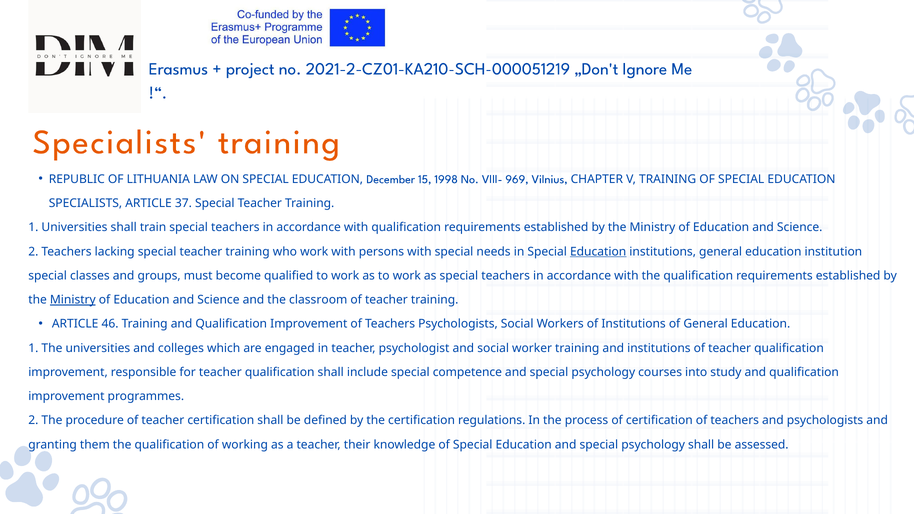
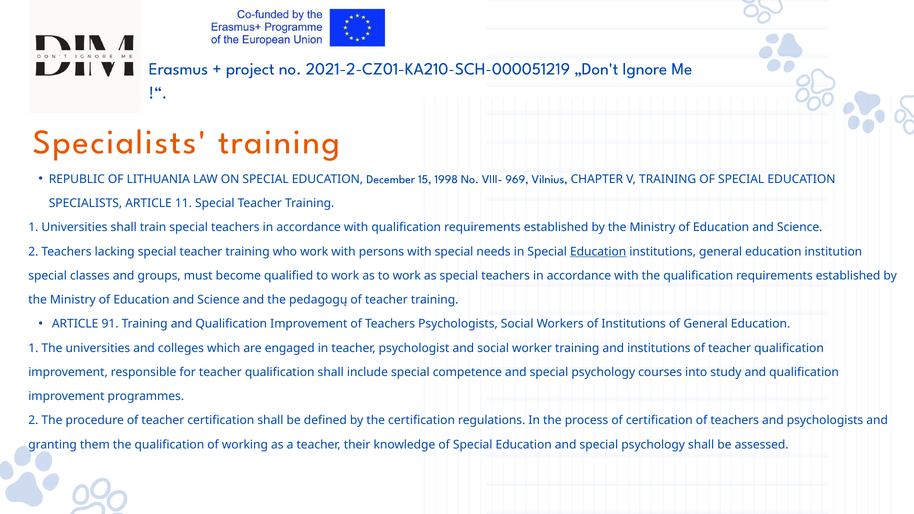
37: 37 -> 11 (183, 203)
Ministry underline: present -> none (73, 300)
classroom: classroom -> pedagogų (318, 300)
46: 46 -> 91 (110, 324)
